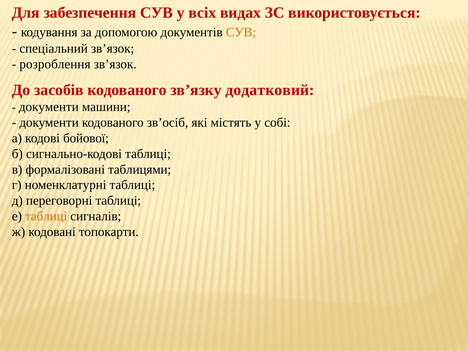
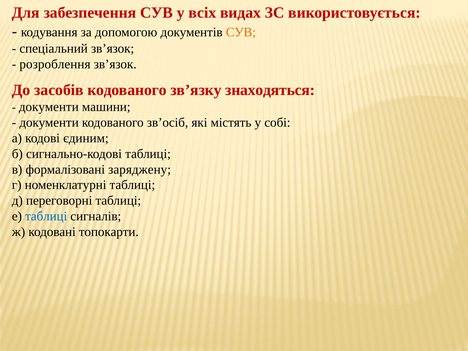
додатковий: додатковий -> знаходяться (270, 90)
бойової: бойової -> єдиним (86, 138)
таблицями: таблицями -> заряджену (140, 169)
таблиці colour: orange -> blue (46, 216)
